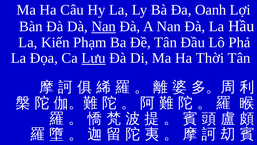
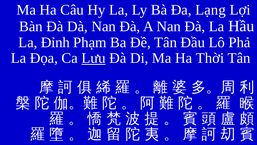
Oanh: Oanh -> Lạng (211, 10)
Nan underline: present -> none (104, 26)
Kiến: Kiến -> Đỉnh (55, 42)
